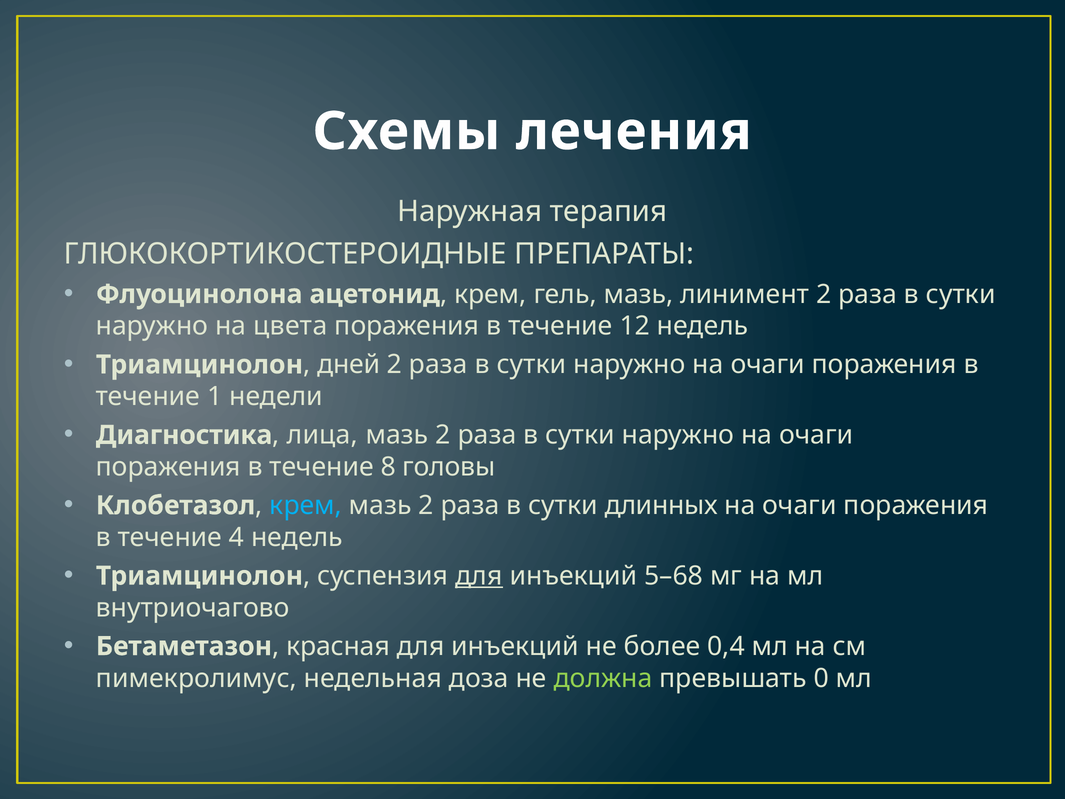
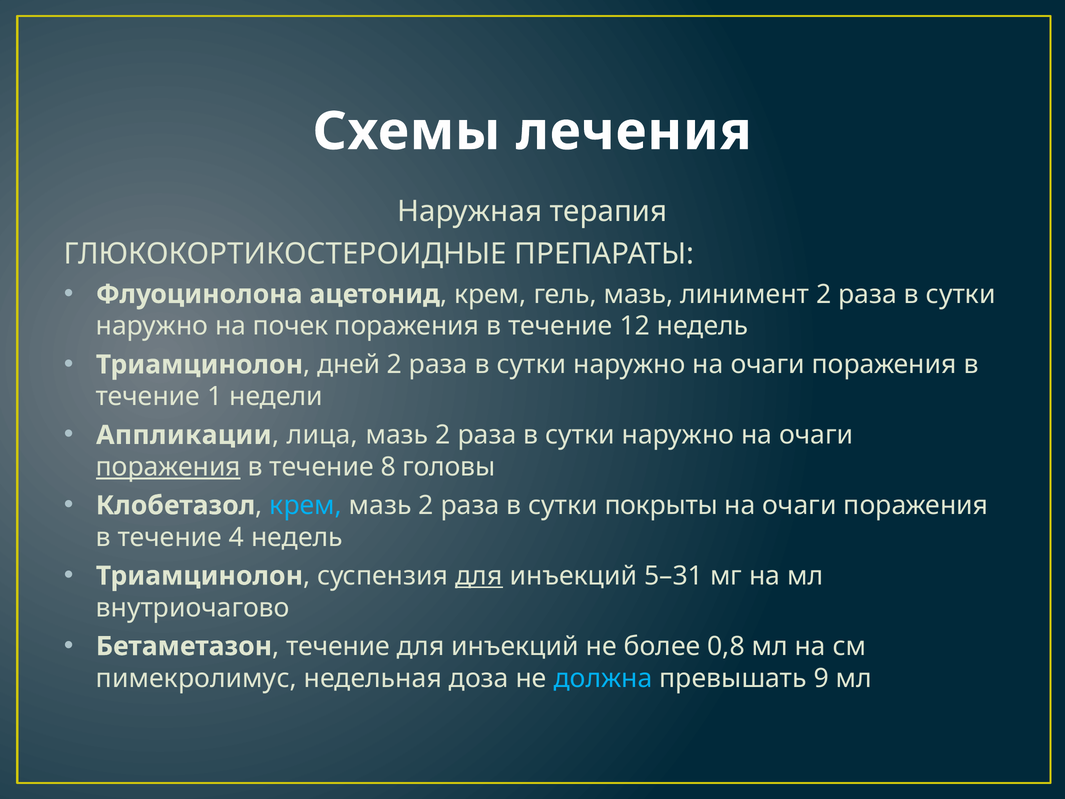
цвета: цвета -> почек (291, 326)
Диагностика: Диагностика -> Аппликации (184, 435)
поражения underline: none -> present (168, 467)
длинных: длинных -> покрыты (661, 505)
5–68: 5–68 -> 5–31 (674, 576)
красная: красная -> течение (338, 646)
0,4: 0,4 -> 0,8 (726, 646)
должна colour: light green -> light blue (603, 678)
0: 0 -> 9 (821, 678)
